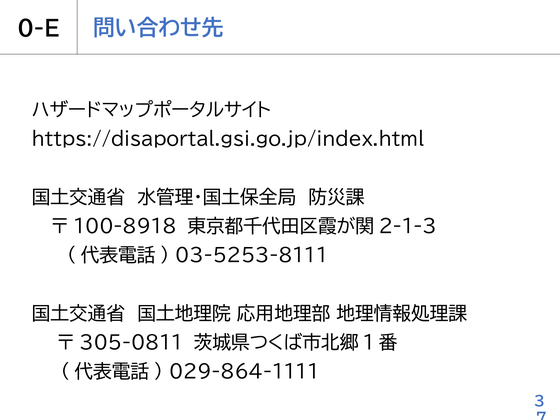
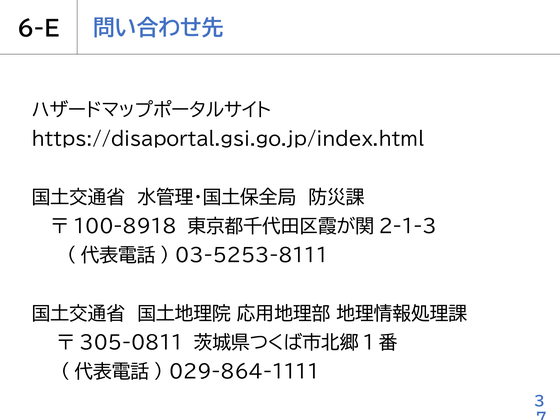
0-E: 0-E -> 6-E (39, 29)
